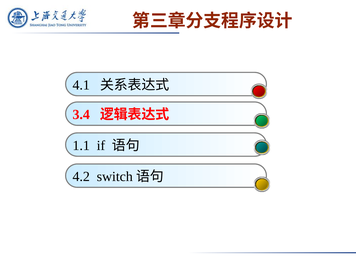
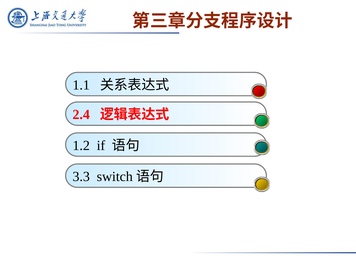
4.1: 4.1 -> 1.1 (81, 85)
3.4: 3.4 -> 2.4 (81, 115)
1.1: 1.1 -> 1.2 (81, 146)
4.2: 4.2 -> 3.3 (81, 177)
